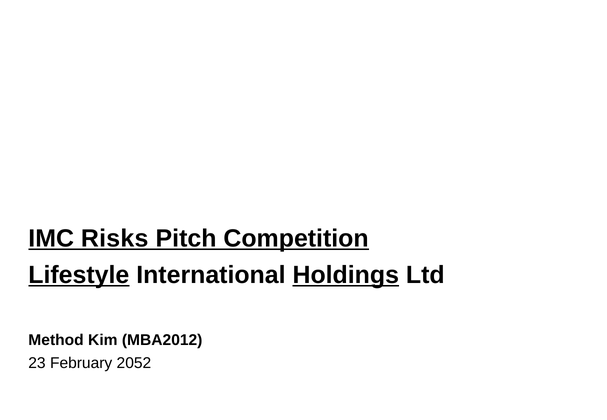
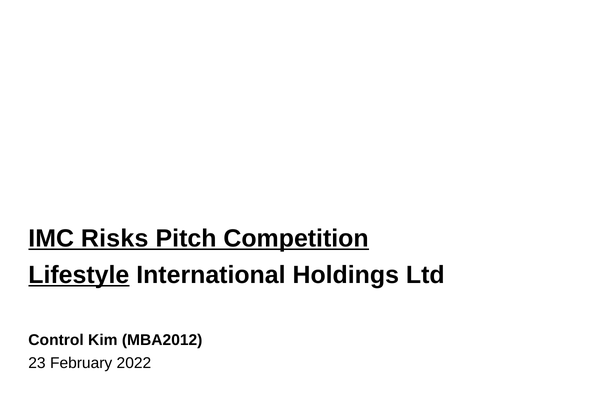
Holdings underline: present -> none (346, 275)
Method: Method -> Control (56, 340)
2052: 2052 -> 2022 (134, 363)
